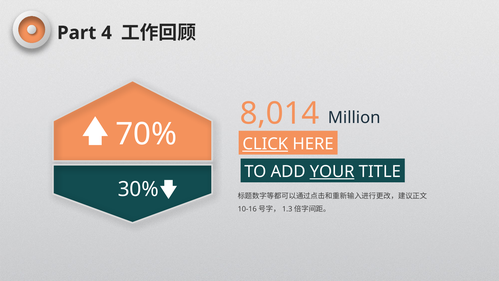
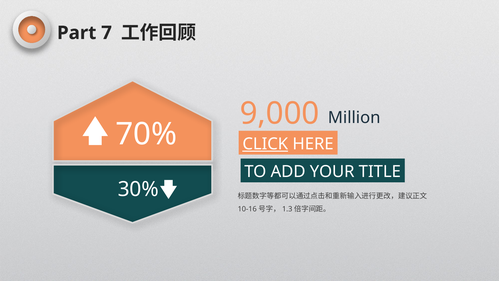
4: 4 -> 7 (107, 33)
8,014: 8,014 -> 9,000 (280, 113)
YOUR underline: present -> none (332, 171)
